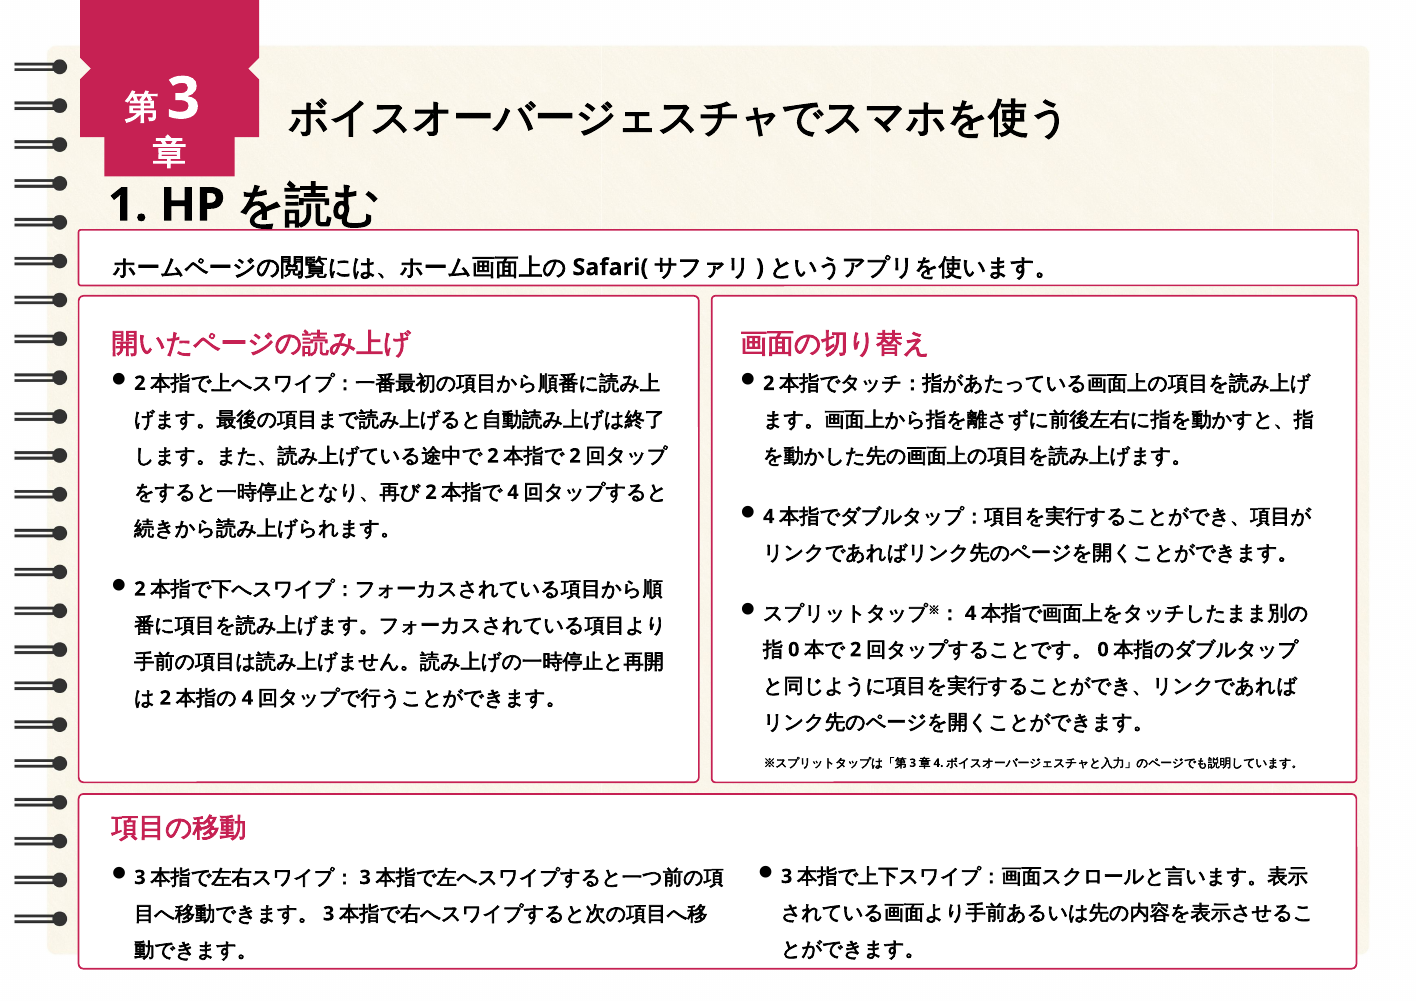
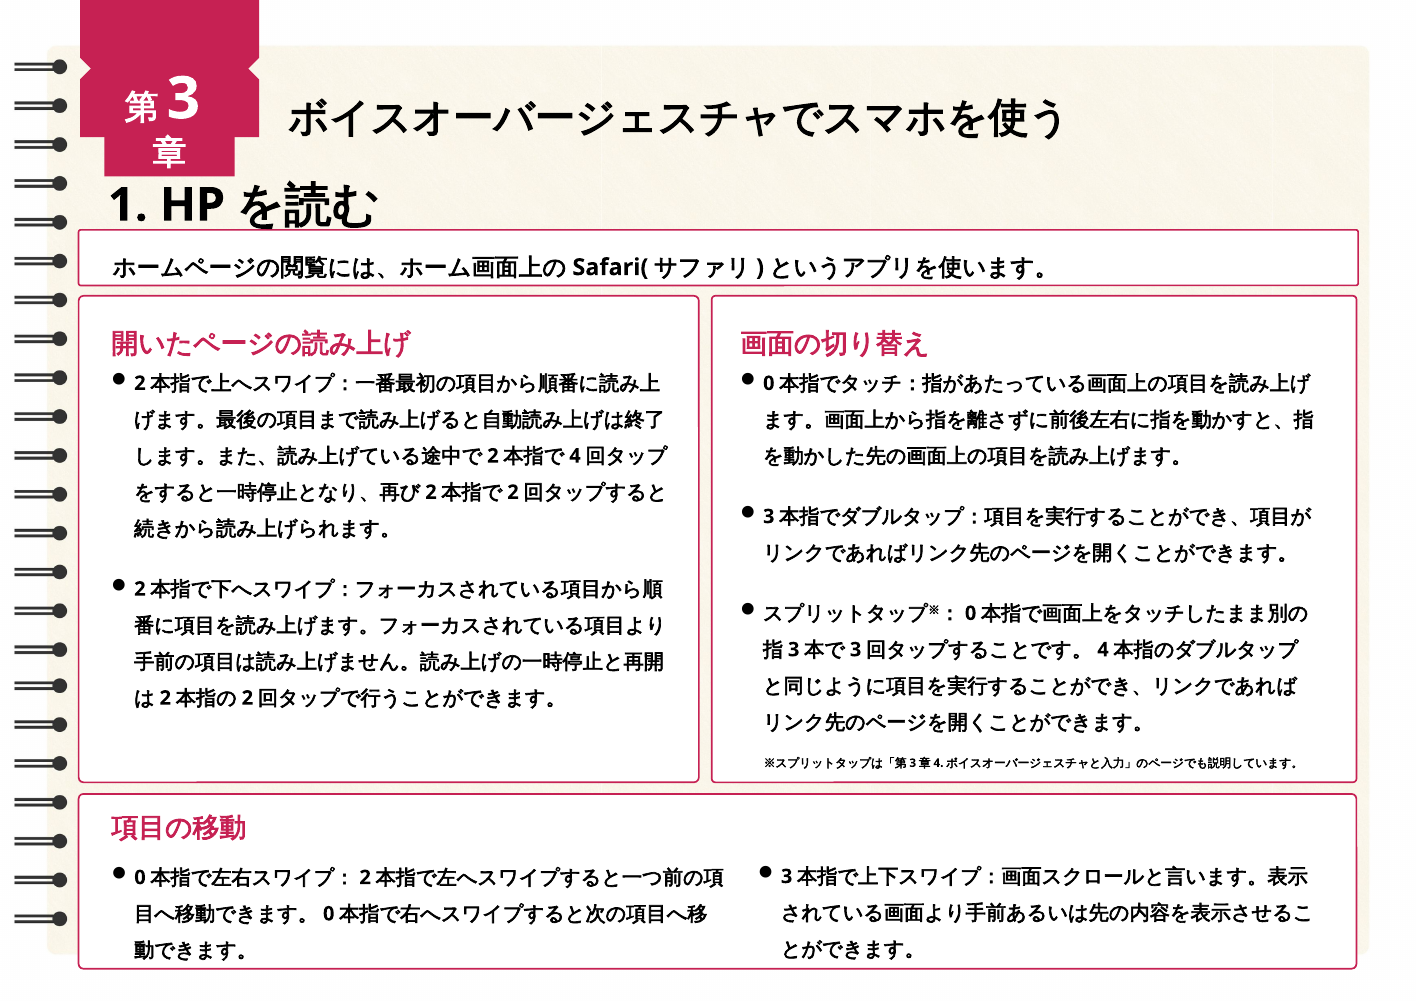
2: 2 -> 0 (769, 383)
2: 2 -> 4 (575, 456)
4: 4 -> 2 (513, 492)
4: 4 -> 3 (769, 517)
4: 4 -> 0 (971, 613)
0: 0 -> 3 (794, 650)
2: 2 -> 3 (856, 650)
0: 0 -> 4 (1103, 650)
4: 4 -> 2 (247, 698)
3: 3 -> 0 (140, 878)
3: 3 -> 2 (365, 878)
3: 3 -> 0 (329, 914)
